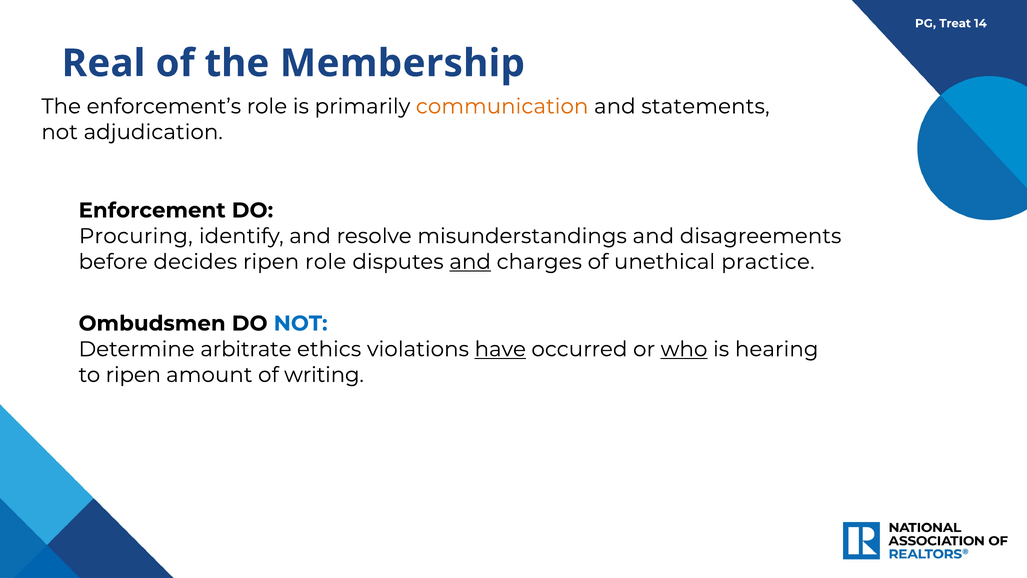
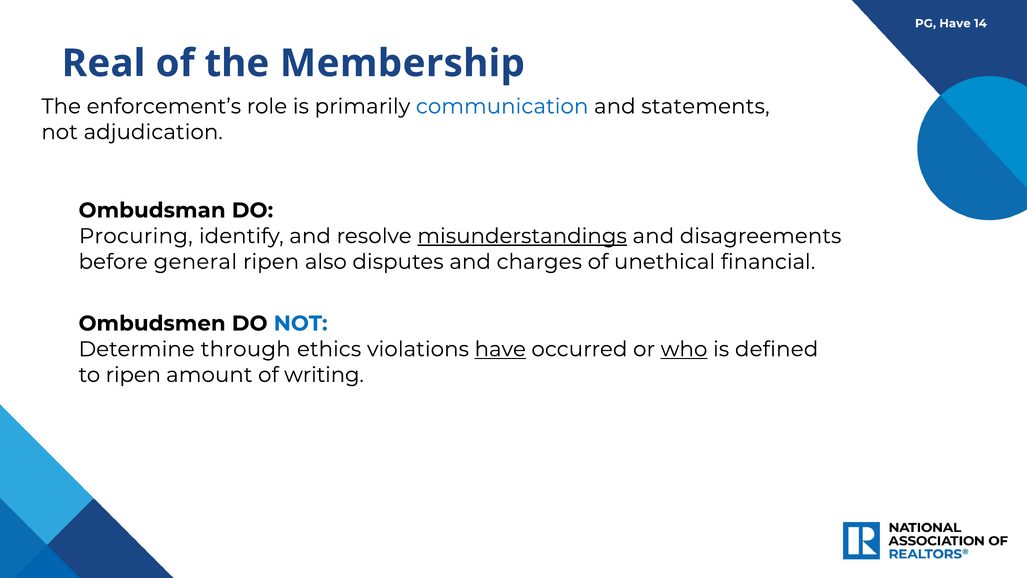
PG Treat: Treat -> Have (955, 23)
communication colour: orange -> blue (502, 106)
Enforcement: Enforcement -> Ombudsman (152, 210)
misunderstandings underline: none -> present (522, 236)
decides: decides -> general (195, 262)
ripen role: role -> also (326, 262)
and underline: present -> none (470, 262)
practice: practice -> financial (768, 262)
arbitrate: arbitrate -> through (246, 349)
hearing: hearing -> defined (777, 349)
